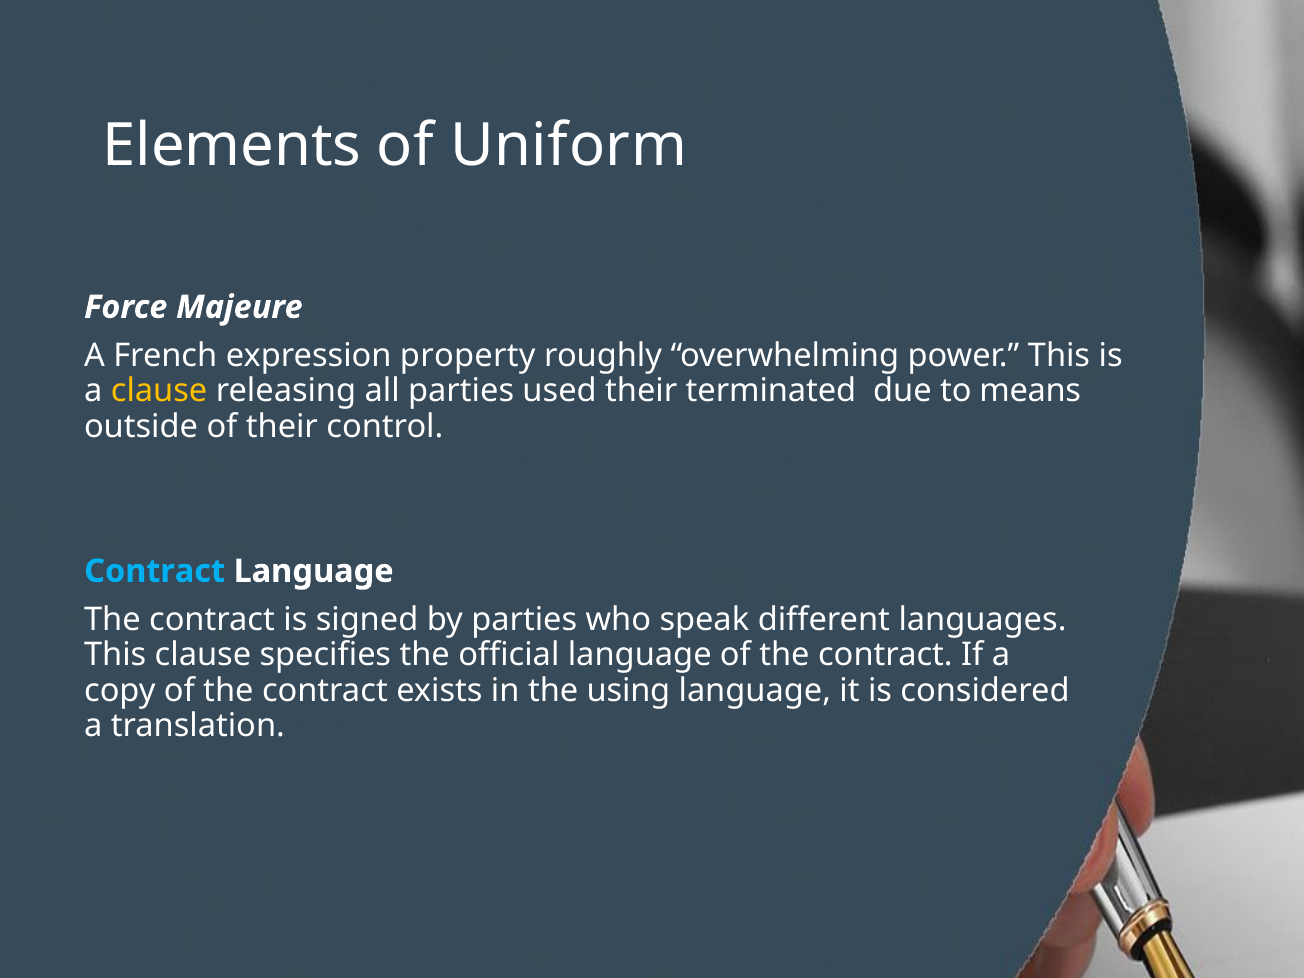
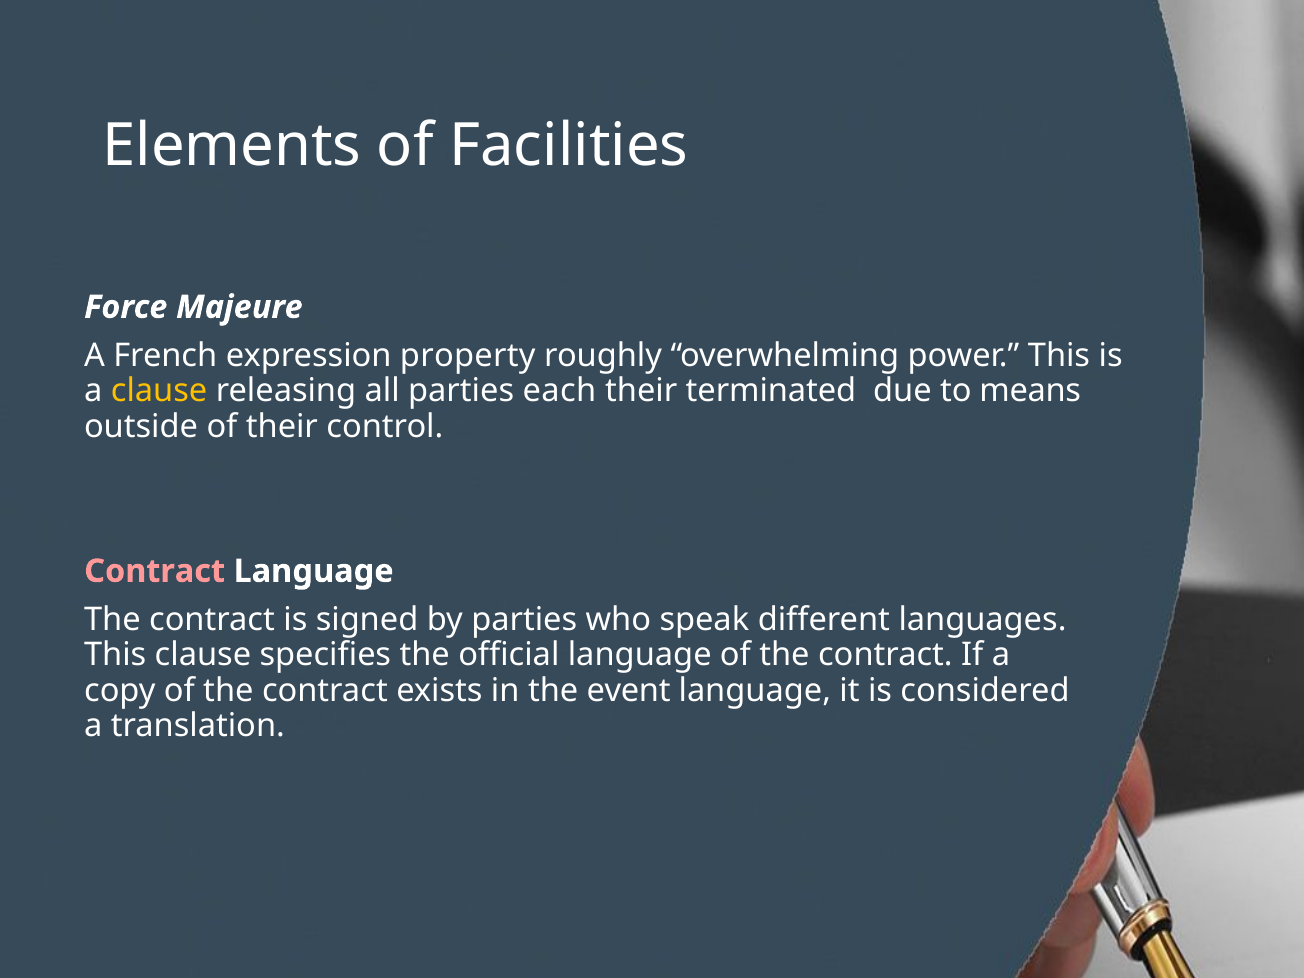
Uniform: Uniform -> Facilities (569, 146)
used: used -> each (559, 391)
Contract colour: light blue -> pink (155, 571)
using: using -> event (629, 690)
